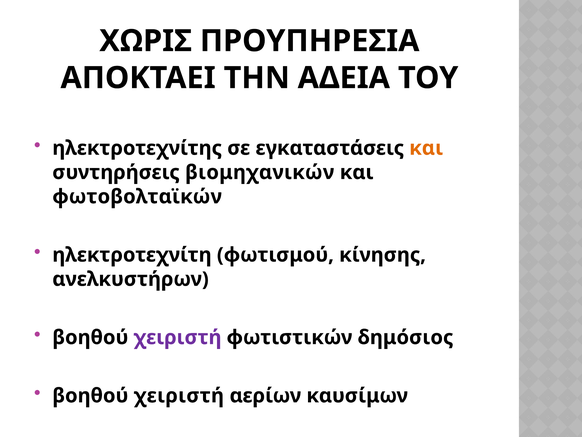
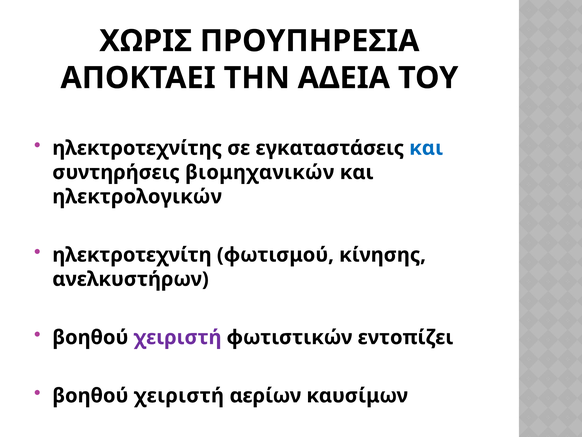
και colour: orange -> blue (426, 148)
φωτοβολταϊκών: φωτοβολταϊκών -> ηλεκτρολογικών (137, 196)
δημόσιος: δημόσιος -> εντοπίζει (406, 337)
